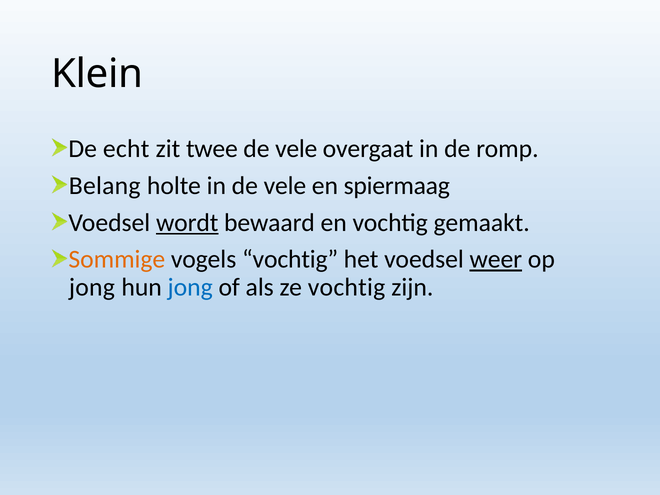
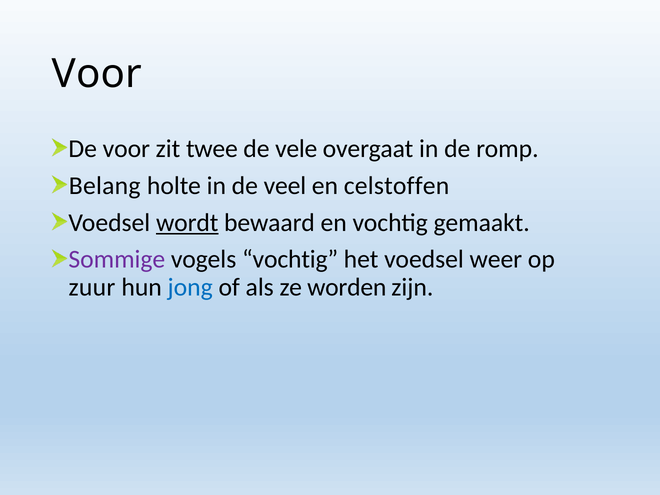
Klein: Klein -> Voor (97, 74)
De echt: echt -> voor (126, 149)
in de vele: vele -> veel (285, 186)
spiermaag: spiermaag -> celstoffen (397, 186)
Sommige colour: orange -> purple (117, 259)
weer underline: present -> none (496, 259)
jong: jong -> zuur (92, 287)
ze vochtig: vochtig -> worden (347, 287)
